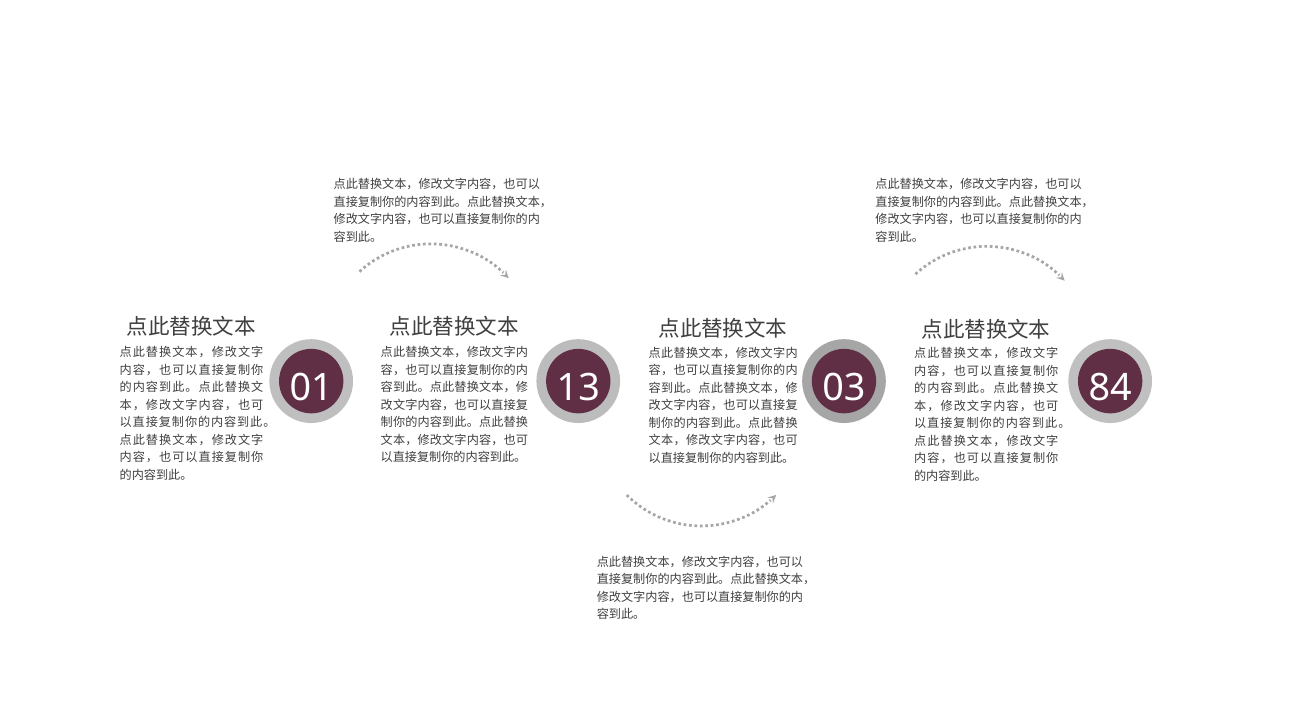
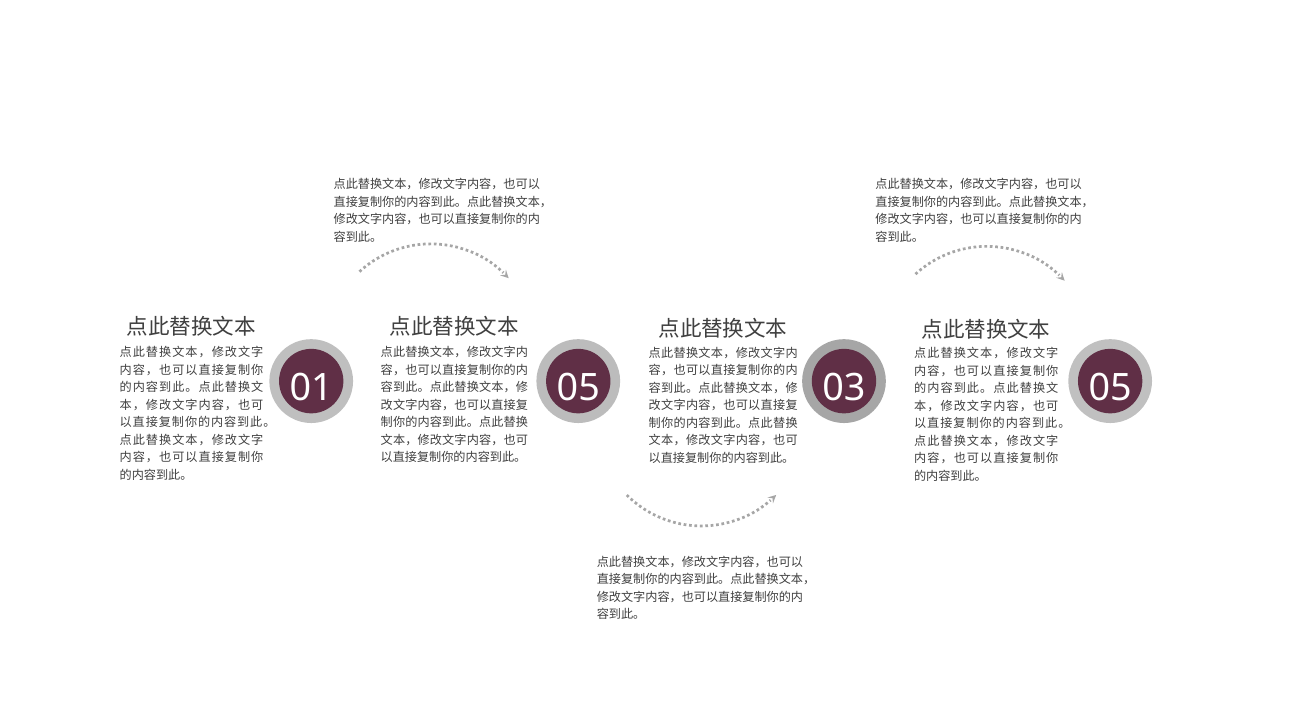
01 13: 13 -> 05 (578, 388)
03 84: 84 -> 05 (1110, 388)
